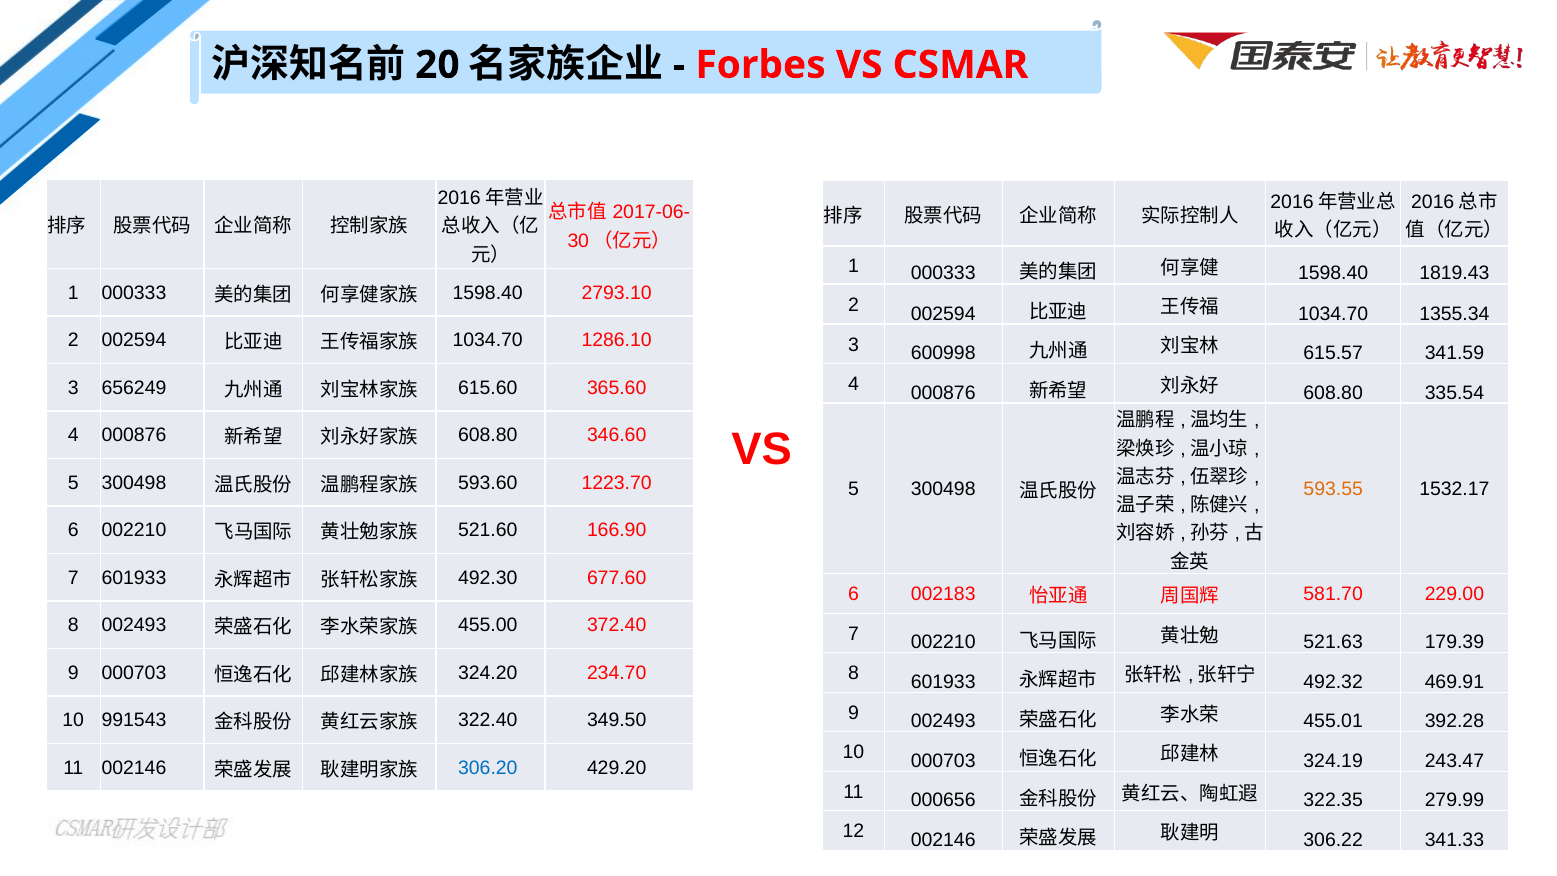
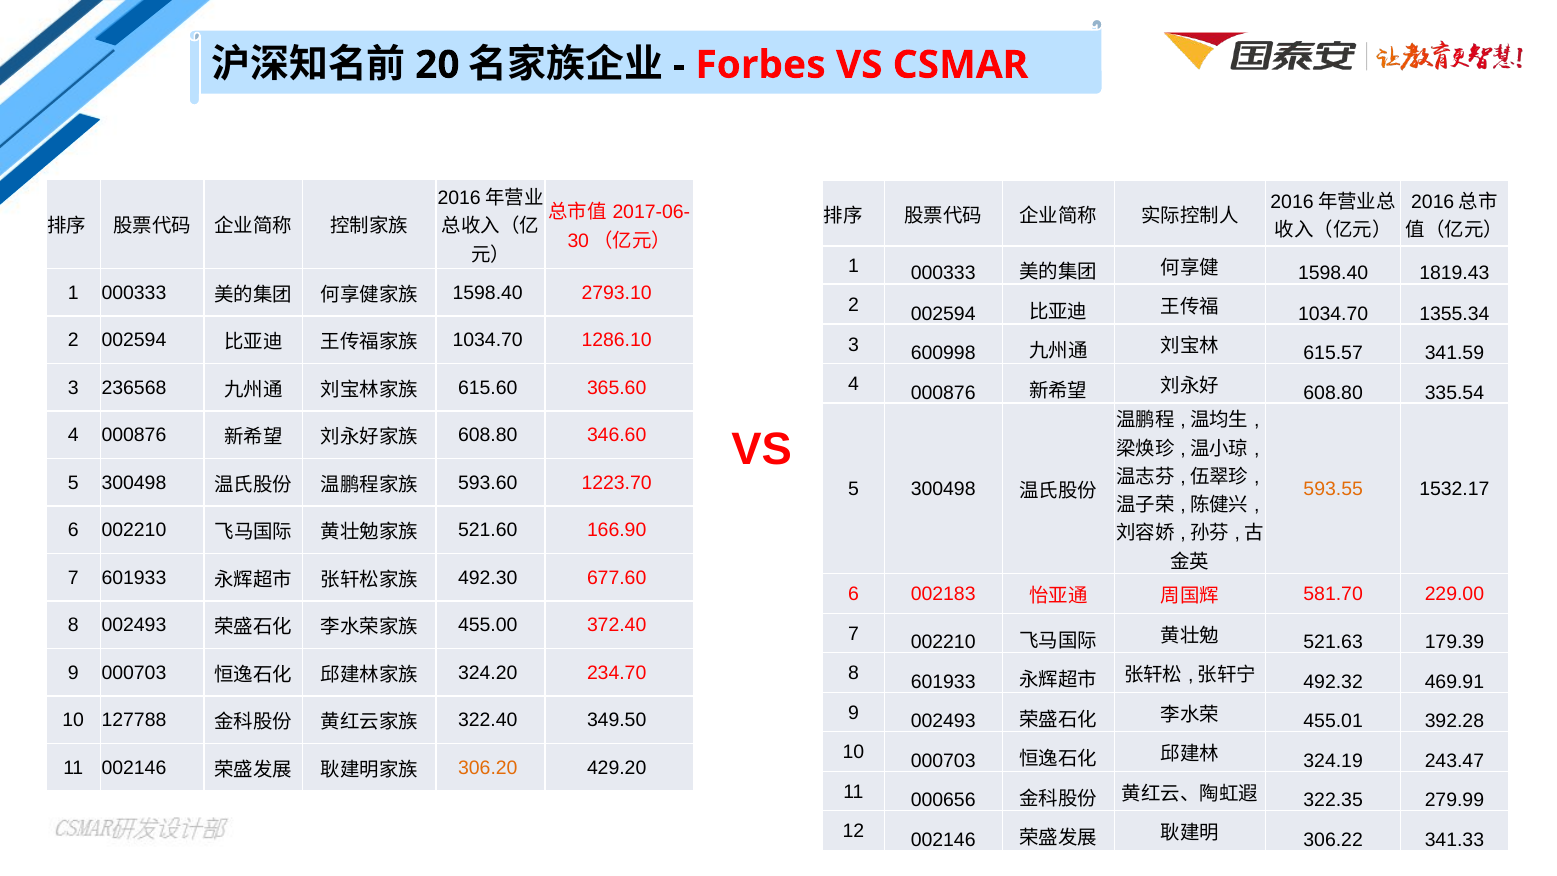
656249: 656249 -> 236568 (134, 388)
991543: 991543 -> 127788 (134, 720)
306.20 colour: blue -> orange (488, 768)
